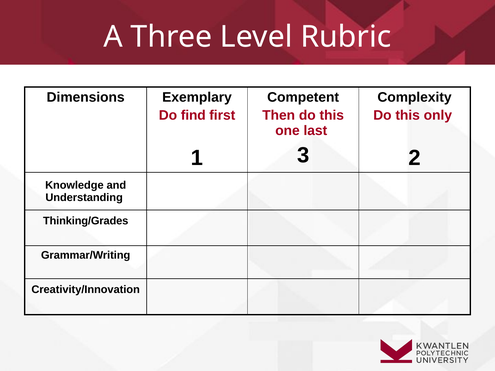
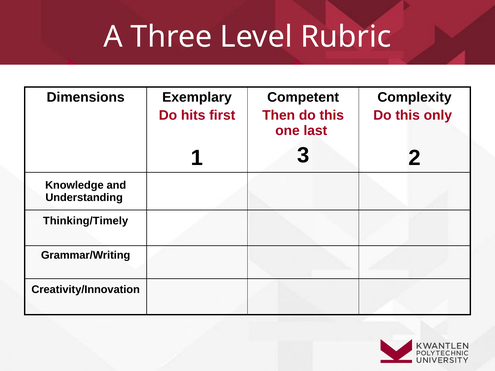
find: find -> hits (193, 115)
Thinking/Grades: Thinking/Grades -> Thinking/Timely (86, 221)
